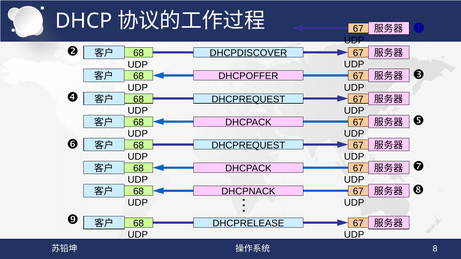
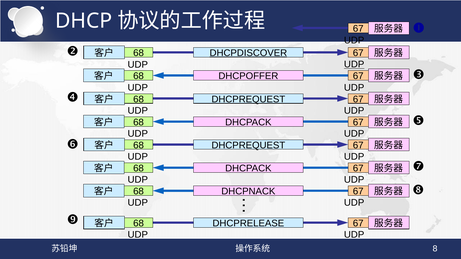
UDP underline: none -> present (354, 64)
